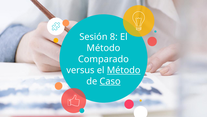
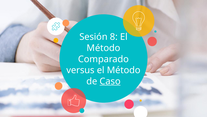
Método underline: present -> none (124, 70)
